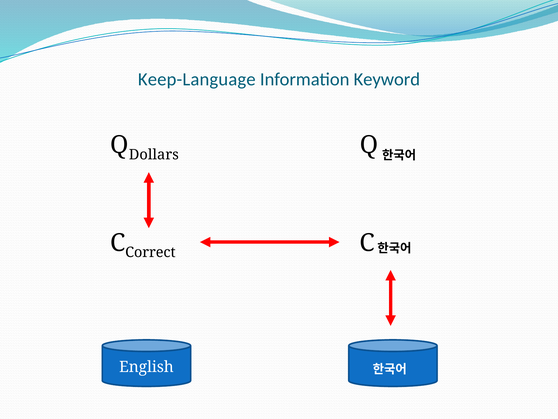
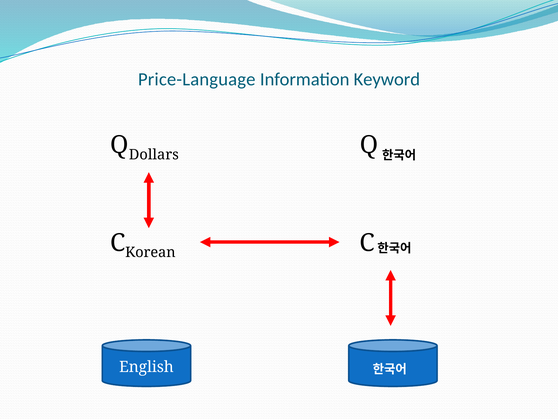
Keep-Language: Keep-Language -> Price-Language (197, 79)
Correct: Correct -> Korean (150, 252)
